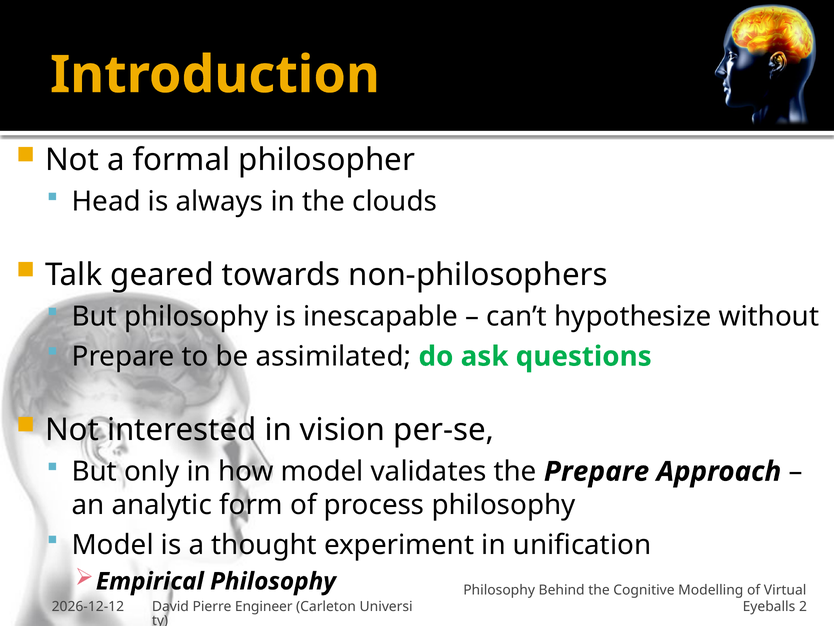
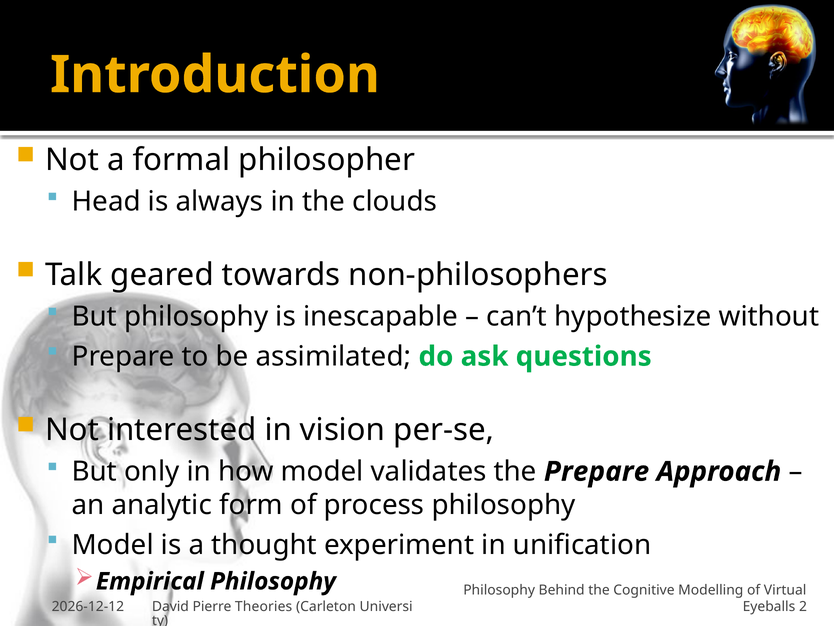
Engineer: Engineer -> Theories (264, 606)
